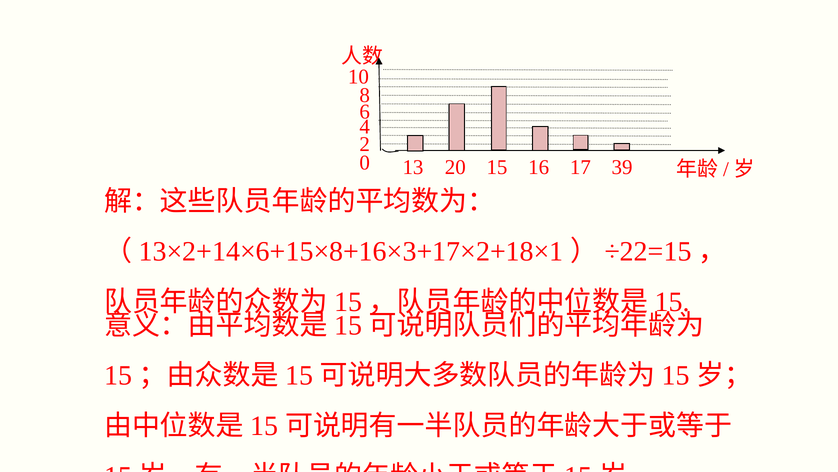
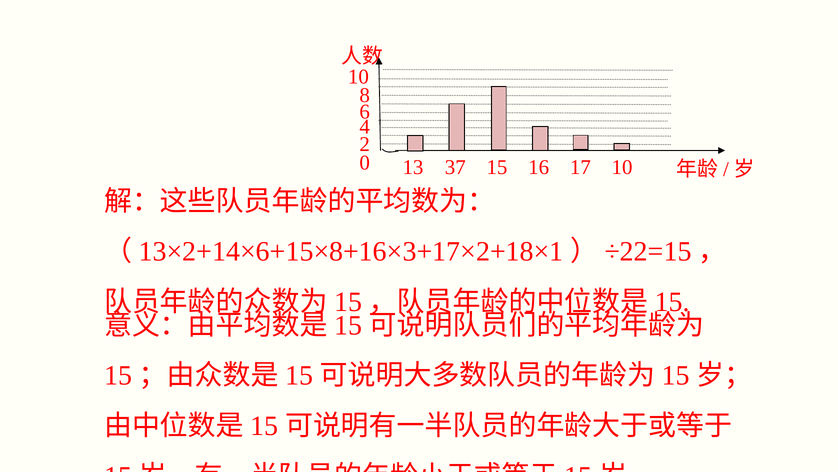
20: 20 -> 37 (455, 167)
17 39: 39 -> 10 (622, 167)
